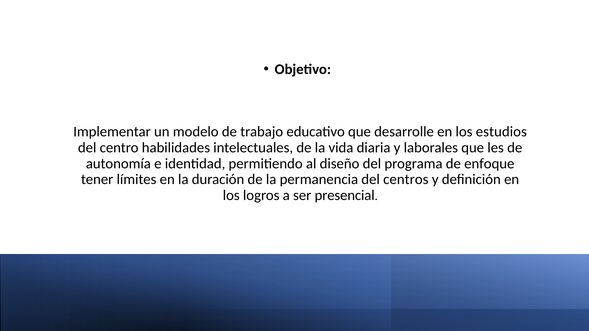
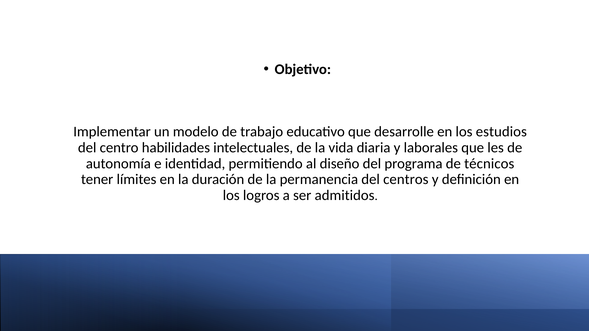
enfoque: enfoque -> técnicos (489, 164)
presencial: presencial -> admitidos (345, 195)
